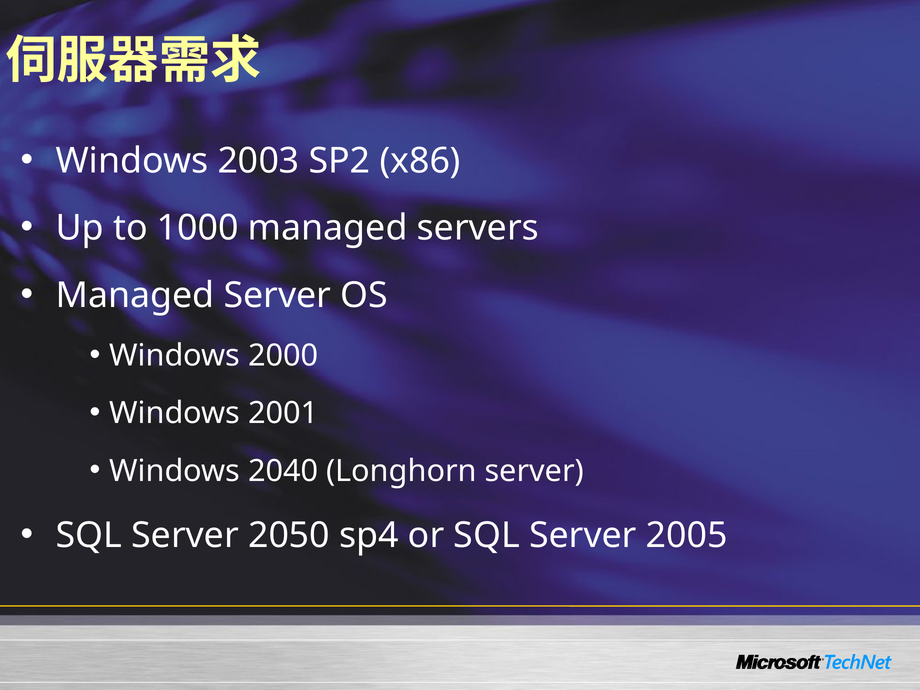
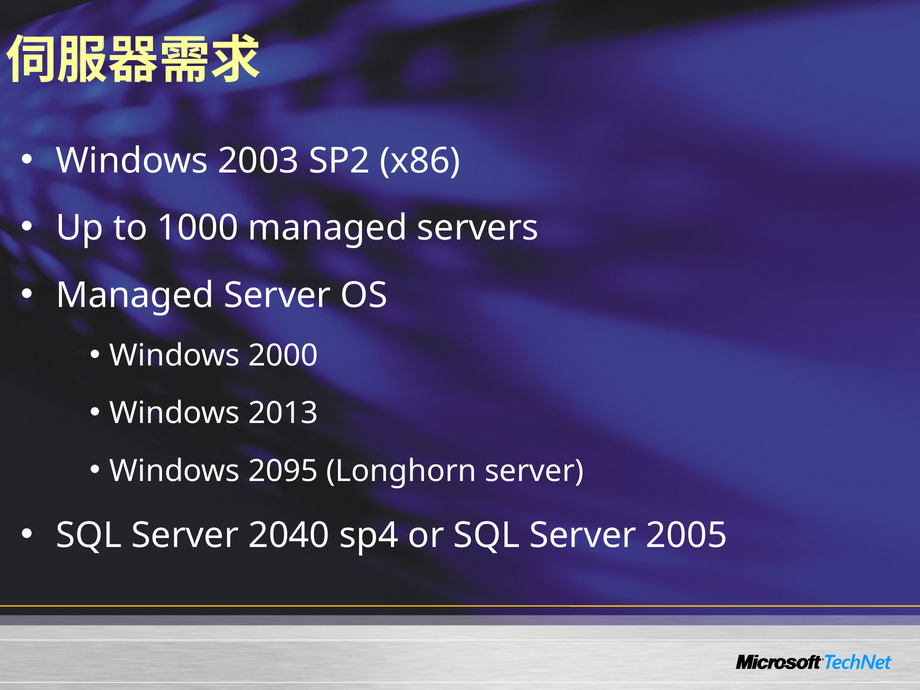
2001: 2001 -> 2013 (283, 413)
2040: 2040 -> 2095 (283, 471)
2050: 2050 -> 2040 (289, 536)
